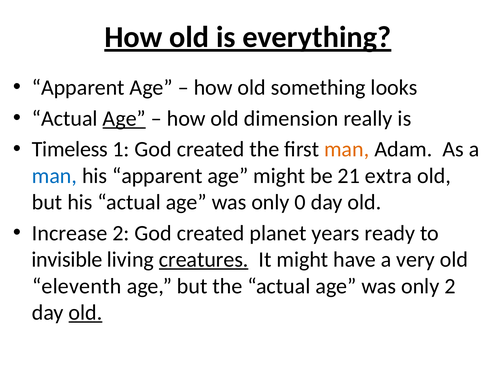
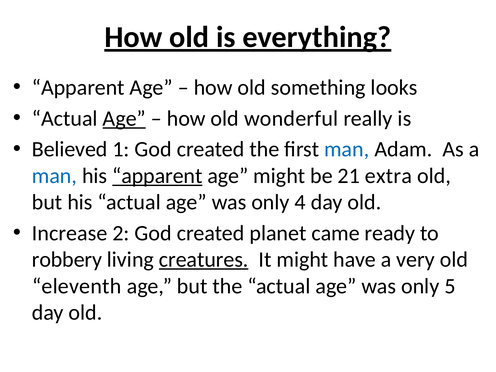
dimension: dimension -> wonderful (291, 118)
Timeless: Timeless -> Believed (70, 149)
man colour: orange -> blue (347, 149)
apparent underline: none -> present (157, 176)
0: 0 -> 4 (300, 202)
years: years -> came (336, 233)
invisible: invisible -> robbery (67, 260)
only 2: 2 -> 5 (450, 286)
old underline: present -> none (85, 313)
